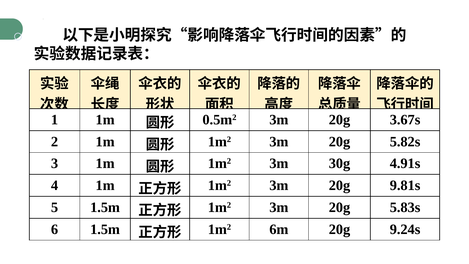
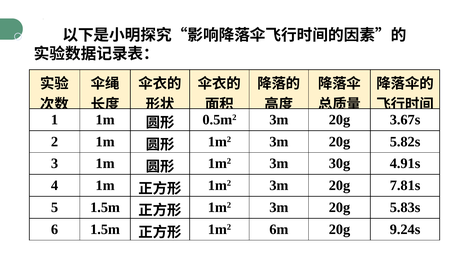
9.81s: 9.81s -> 7.81s (405, 185)
